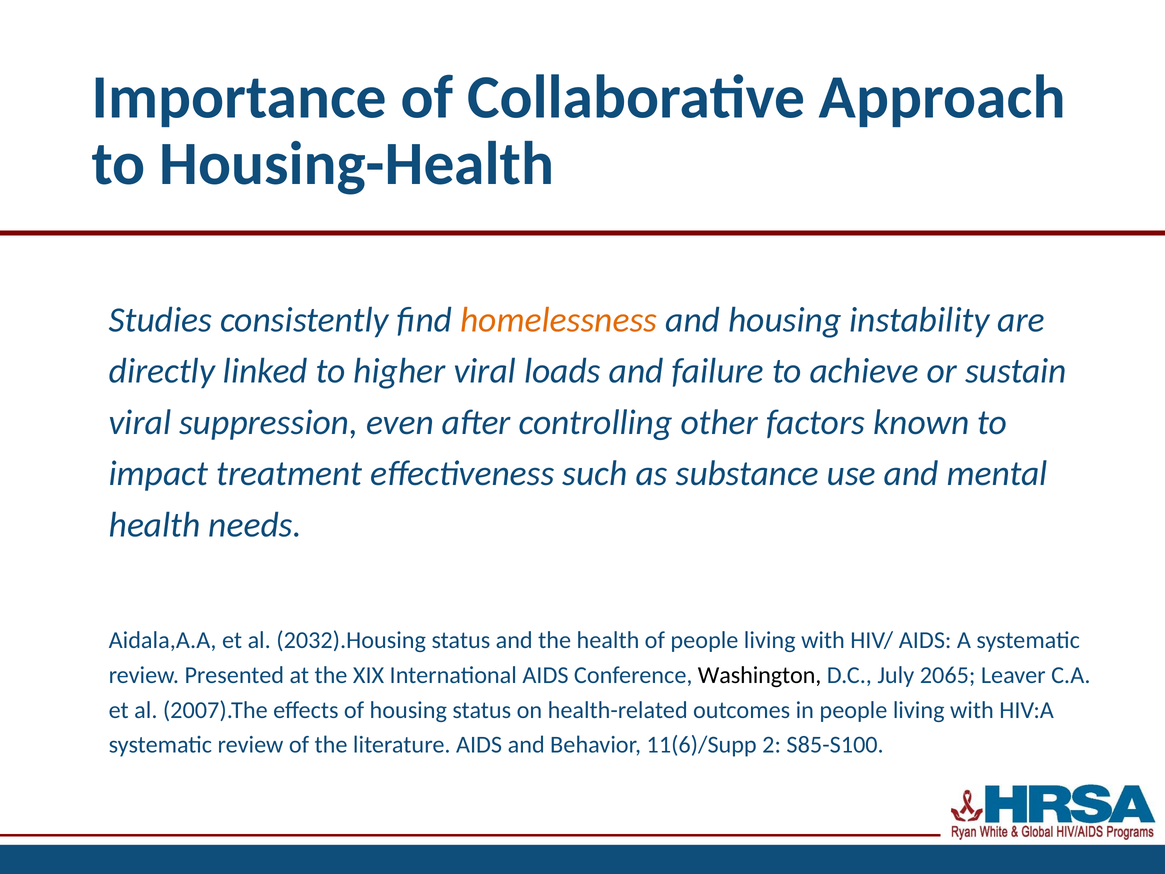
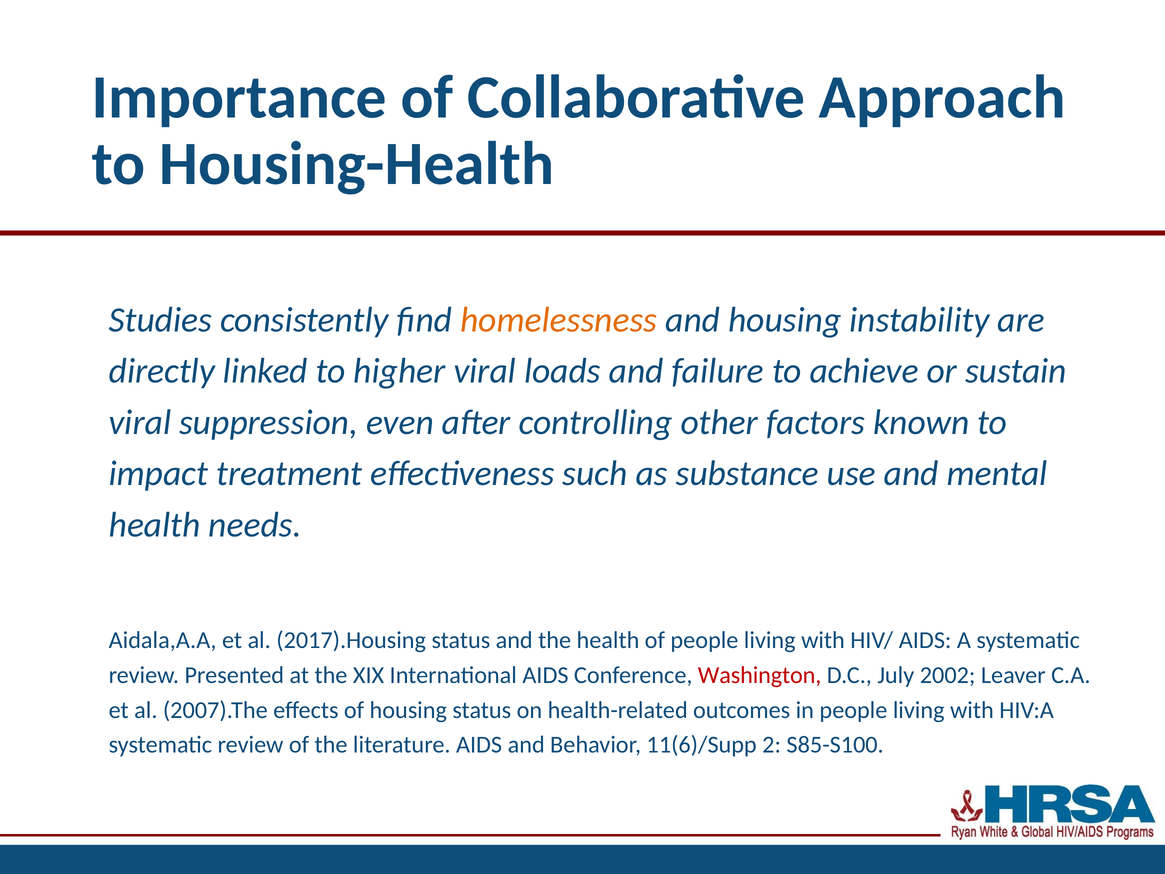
2032).Housing: 2032).Housing -> 2017).Housing (351, 640)
Washington colour: black -> red (760, 675)
2065: 2065 -> 2002 (948, 675)
